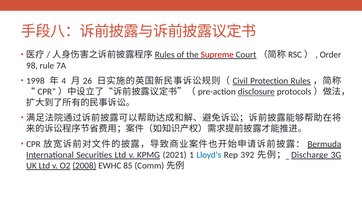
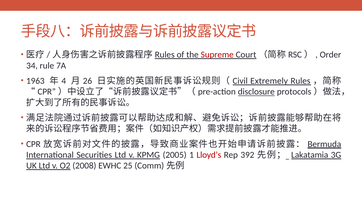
98: 98 -> 34 (32, 66)
1998: 1998 -> 1963 (35, 81)
Protection: Protection -> Extremely (269, 81)
2021: 2021 -> 2005 (175, 155)
Lloyd’s colour: blue -> red (209, 155)
Discharge: Discharge -> Lakatamia (310, 155)
2008 underline: present -> none (84, 166)
85: 85 -> 25 (128, 166)
